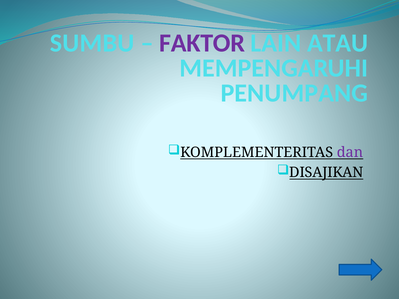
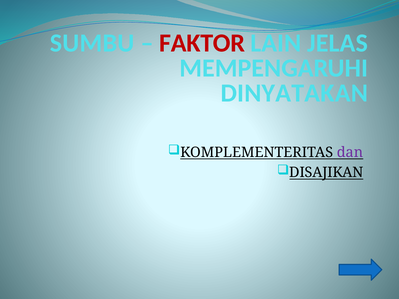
FAKTOR colour: purple -> red (202, 43)
ATAU: ATAU -> JELAS (337, 43)
PENUMPANG: PENUMPANG -> DINYATAKAN (294, 93)
